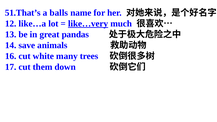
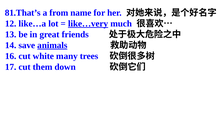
51.That’s: 51.That’s -> 81.That’s (23, 13)
balls: balls -> from (59, 13)
pandas: pandas -> friends (75, 34)
animals underline: none -> present (52, 45)
